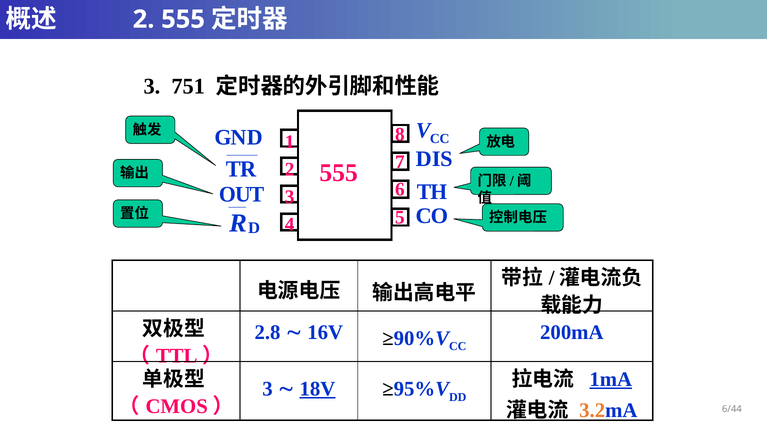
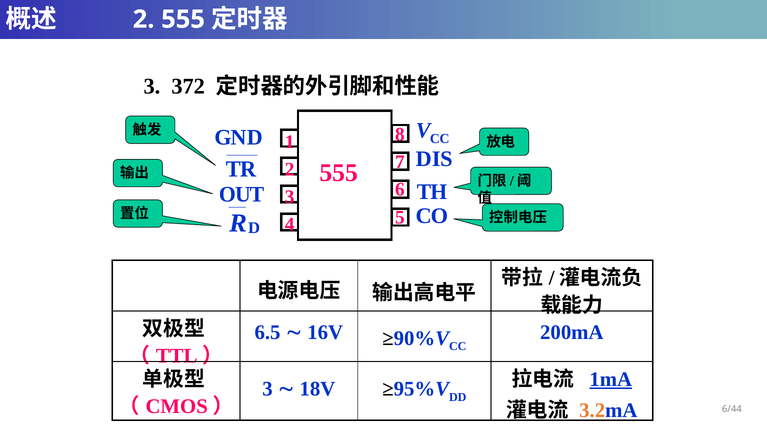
751: 751 -> 372 (188, 86)
2.8: 2.8 -> 6.5 (267, 333)
18V underline: present -> none (317, 389)
